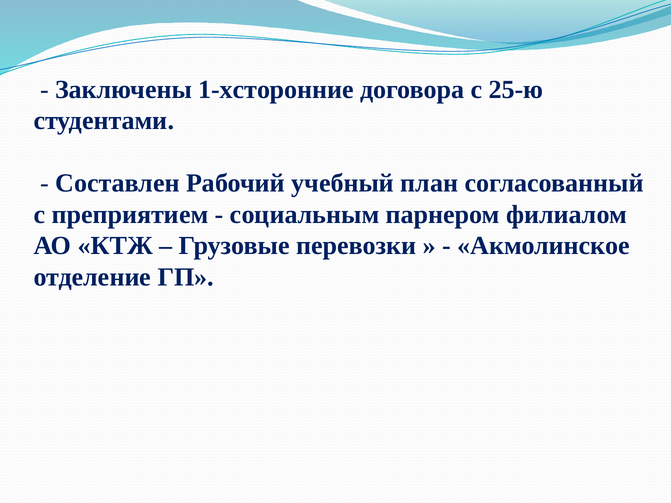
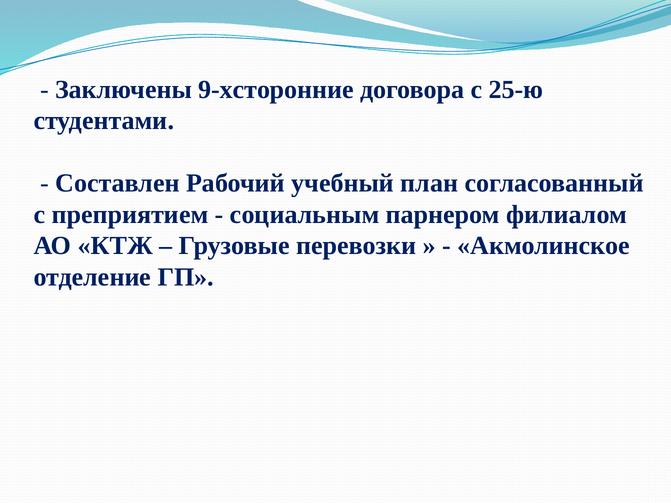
1-хсторонние: 1-хсторонние -> 9-хсторонние (276, 90)
